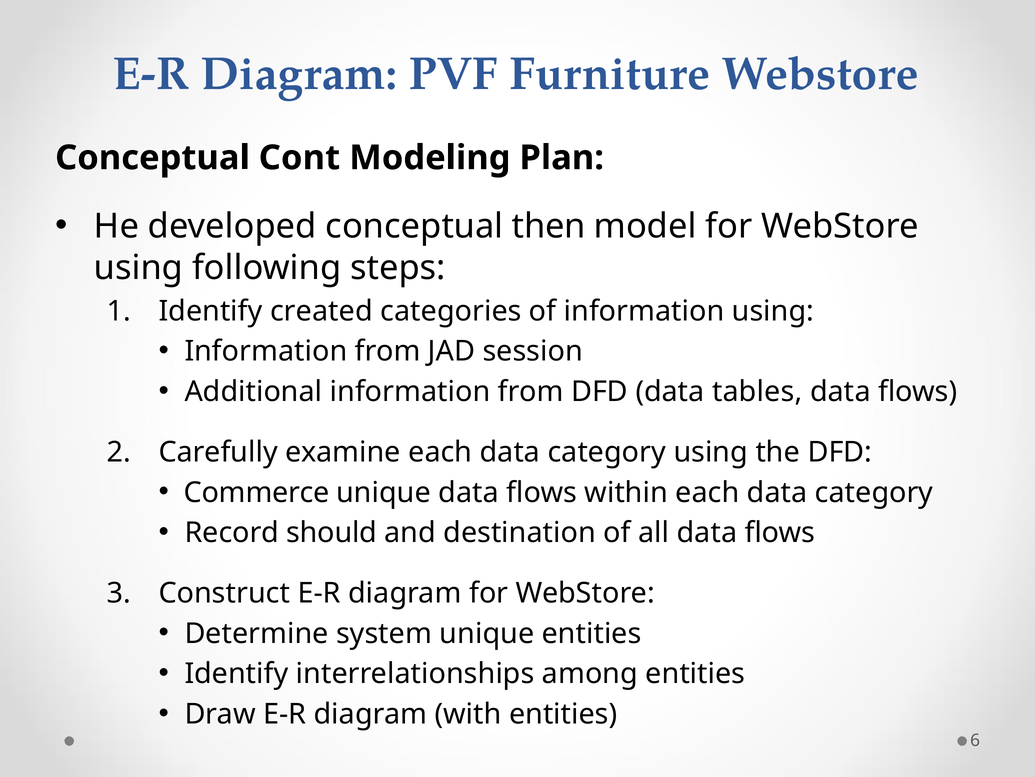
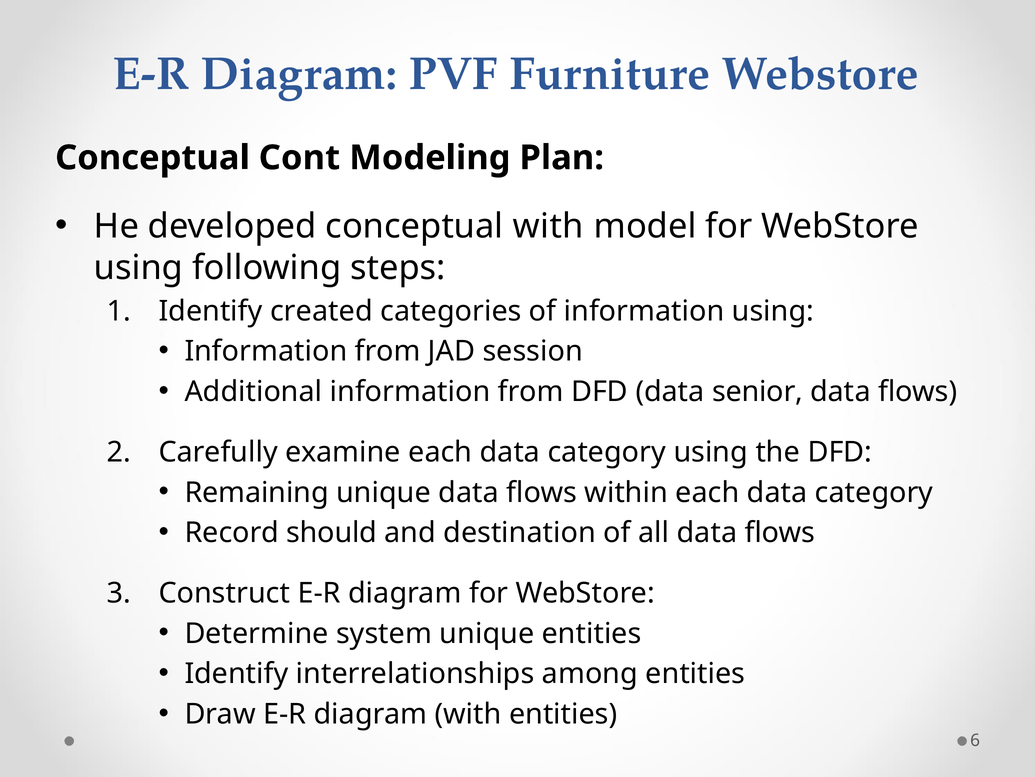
conceptual then: then -> with (548, 226)
tables: tables -> senior (758, 391)
Commerce: Commerce -> Remaining (257, 492)
